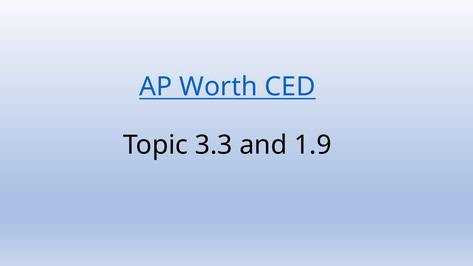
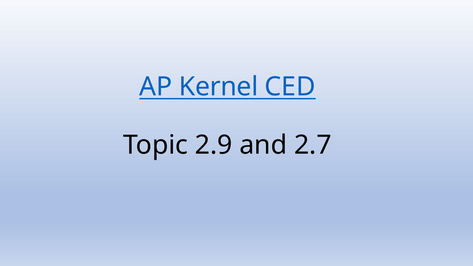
Worth: Worth -> Kernel (219, 87)
3.3: 3.3 -> 2.9 (214, 145)
1.9: 1.9 -> 2.7 (313, 145)
